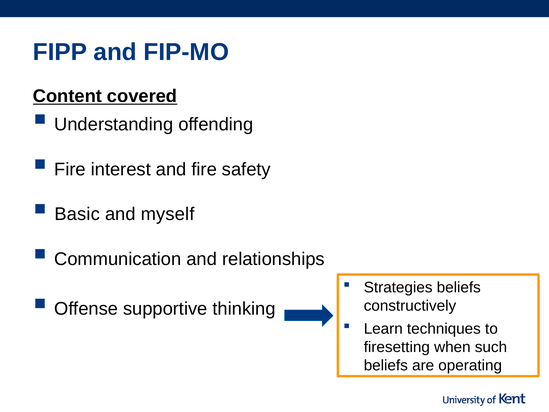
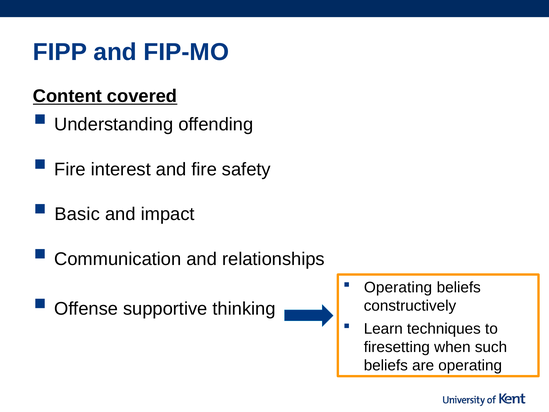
myself: myself -> impact (168, 214)
Strategies: Strategies -> Operating (398, 287)
